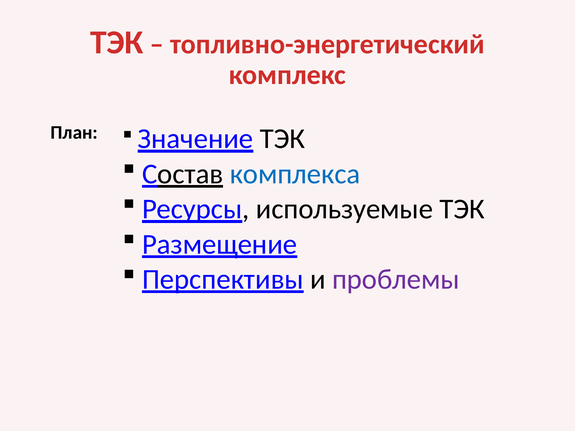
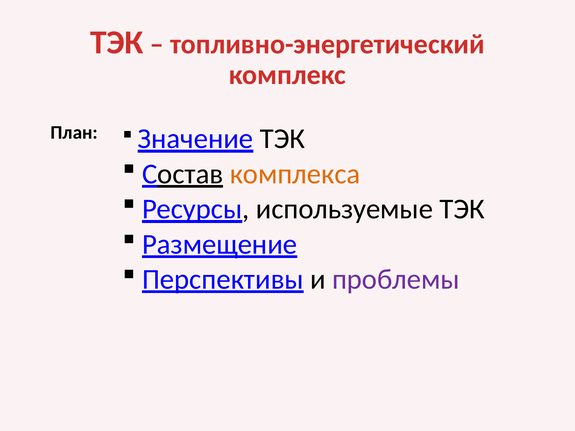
комплекса colour: blue -> orange (295, 174)
